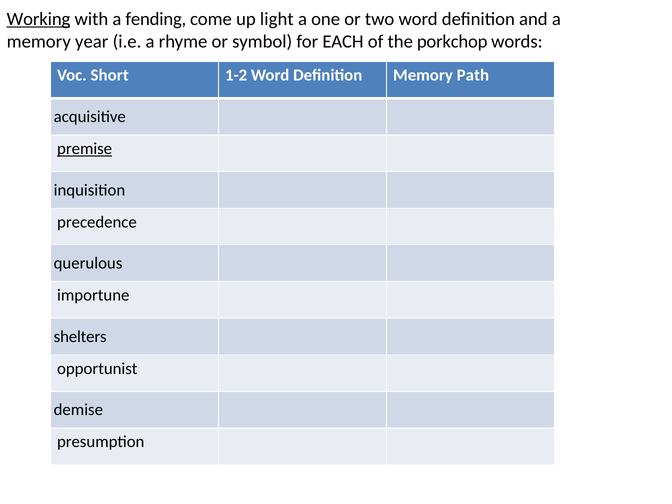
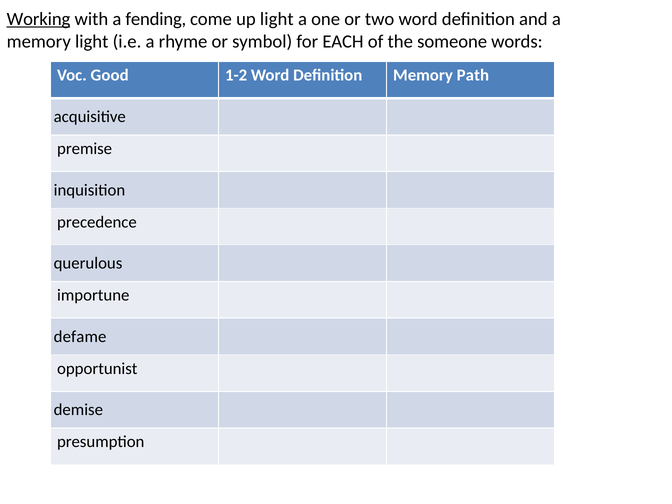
memory year: year -> light (92, 42)
porkchop: porkchop -> someone (452, 42)
Short: Short -> Good (110, 75)
premise underline: present -> none (85, 149)
shelters: shelters -> defame (80, 337)
